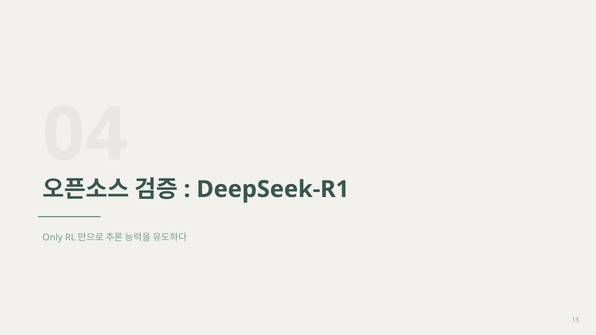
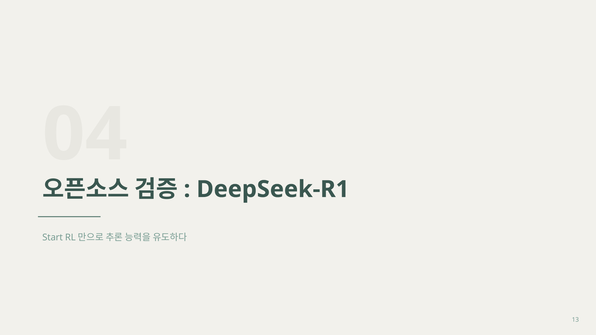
Only: Only -> Start (53, 238)
